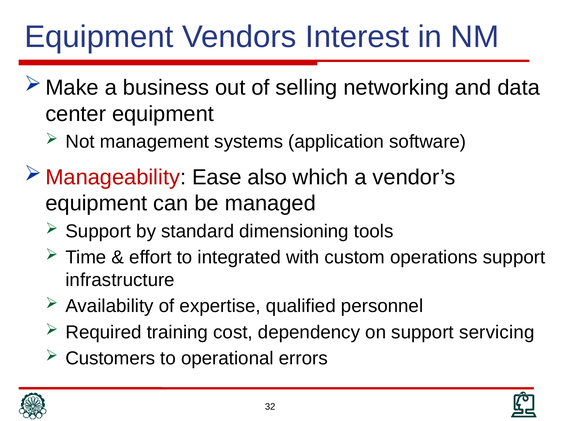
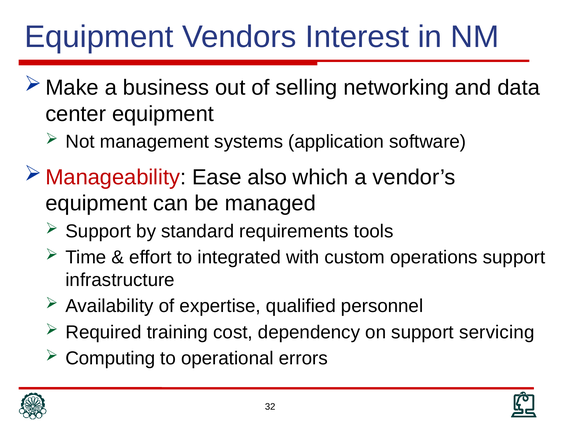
dimensioning: dimensioning -> requirements (294, 231)
Customers: Customers -> Computing (110, 359)
